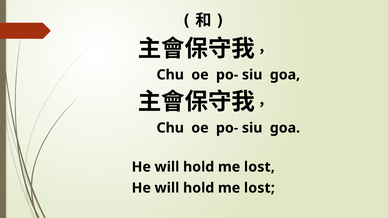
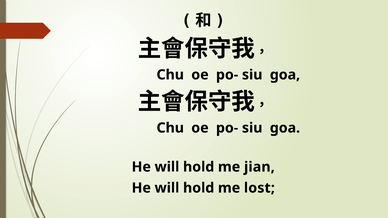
lost: lost -> jian (259, 167)
